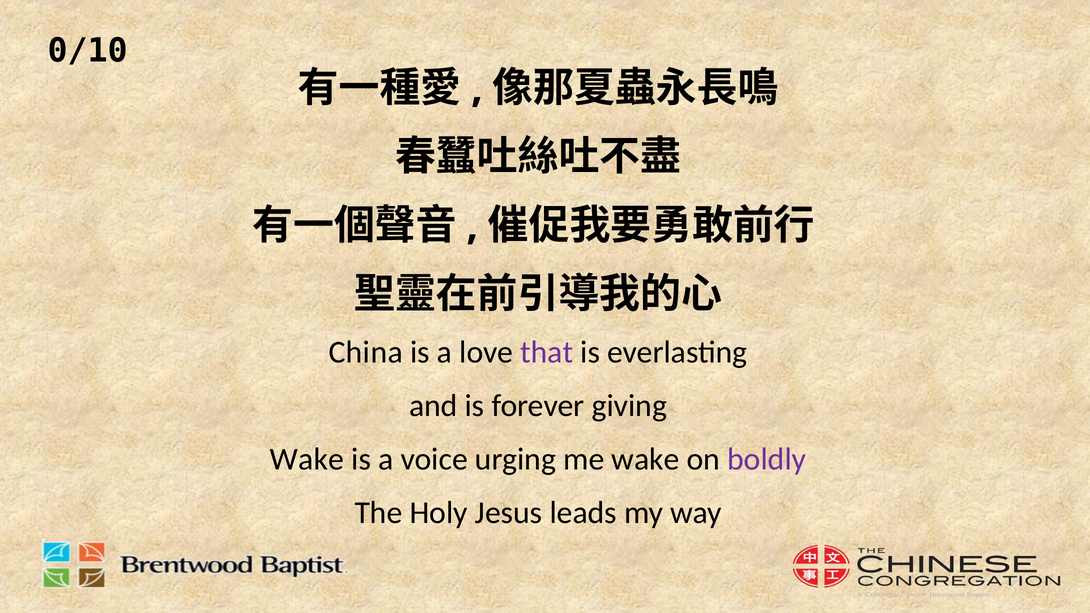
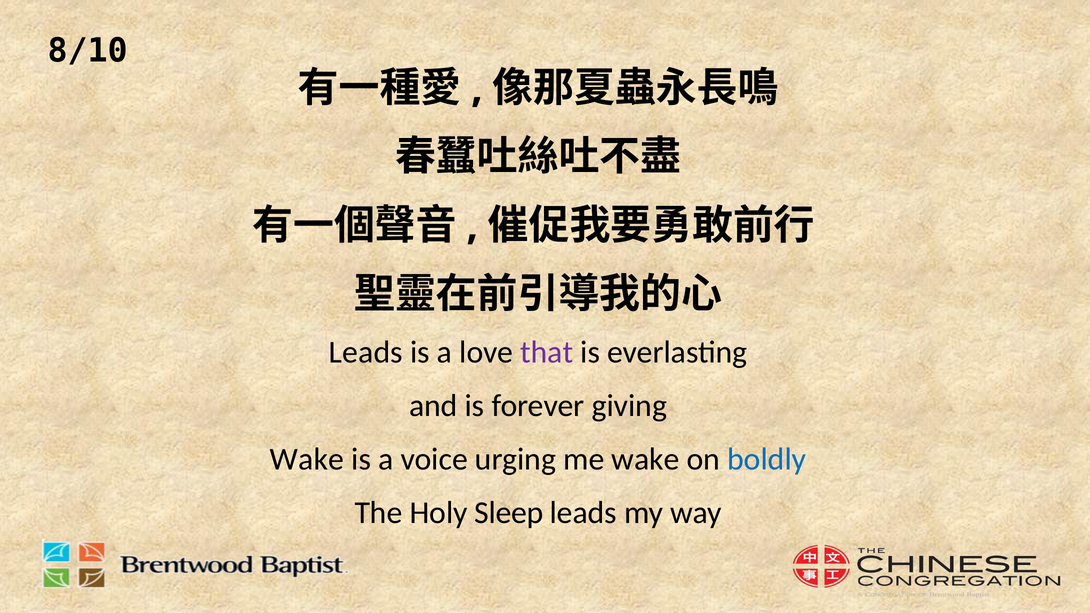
0/10: 0/10 -> 8/10 (88, 51)
China: China -> Leads (366, 353)
boldly colour: purple -> blue (767, 459)
Jesus: Jesus -> Sleep (509, 513)
